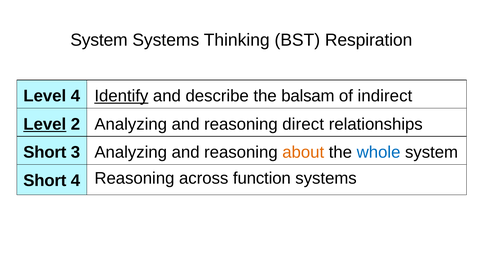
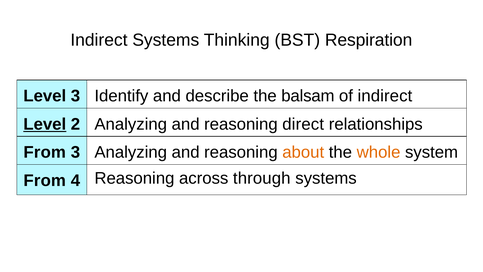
System: System -> Indirect (99, 40)
Level 4: 4 -> 3 (75, 96)
Identify underline: present -> none (121, 96)
Short: Short -> From (45, 152)
whole colour: blue -> orange (379, 152)
function: function -> through (262, 178)
Short: Short -> From (45, 180)
